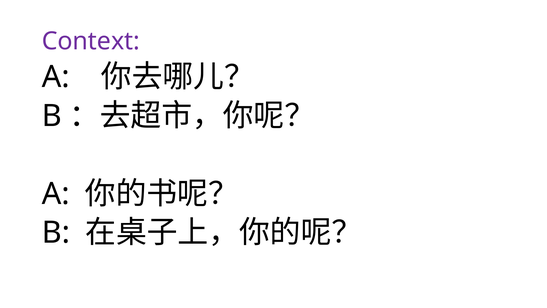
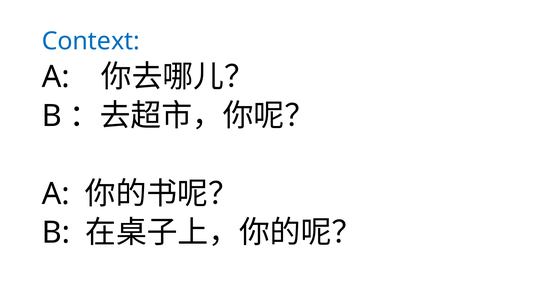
Context colour: purple -> blue (91, 41)
